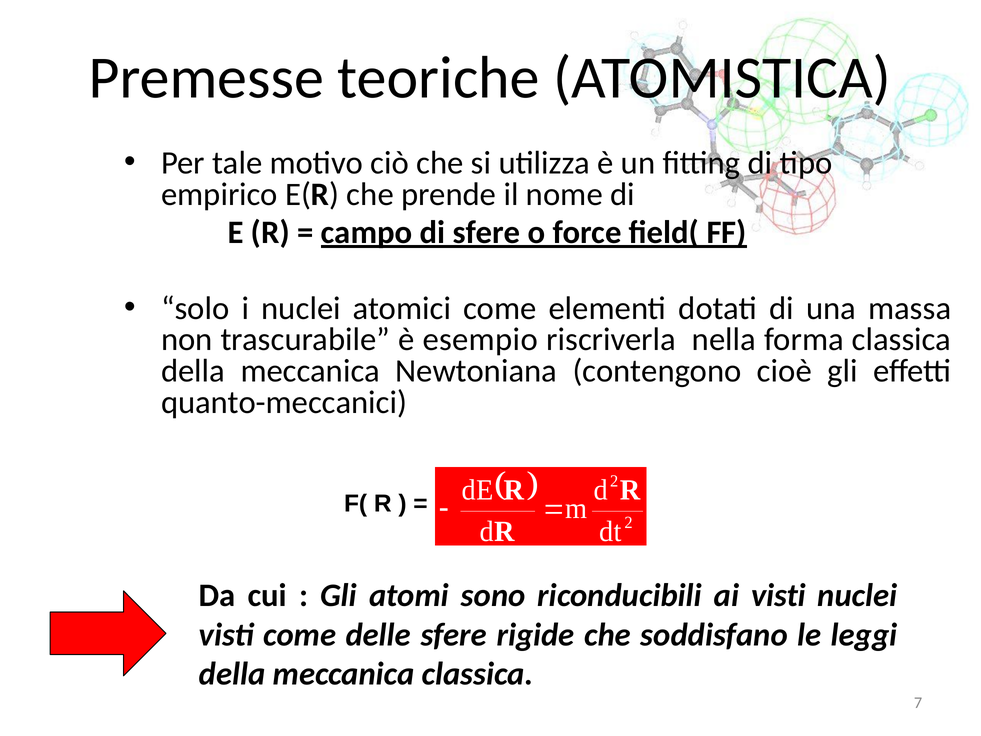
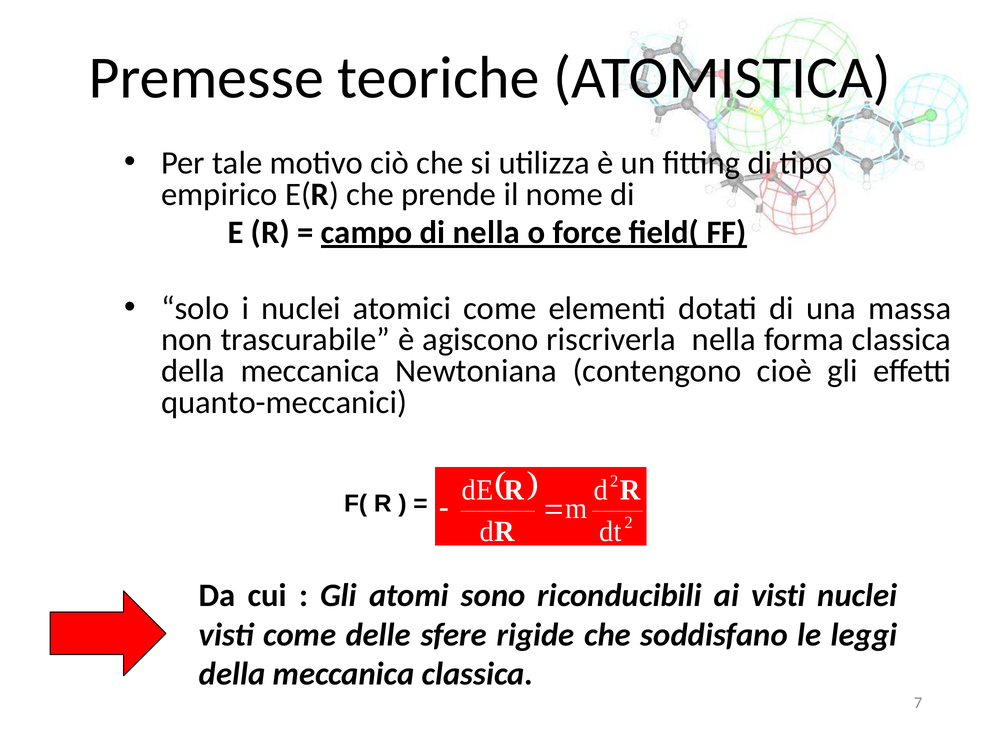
di sfere: sfere -> nella (486, 232)
esempio: esempio -> agiscono (480, 340)
